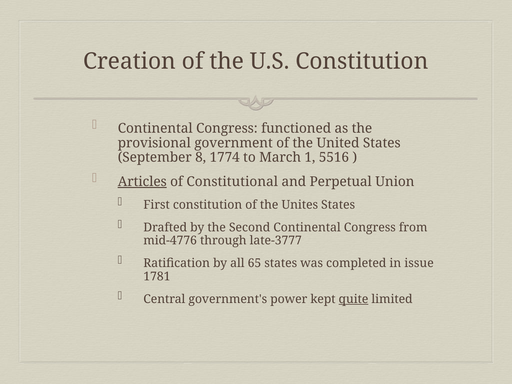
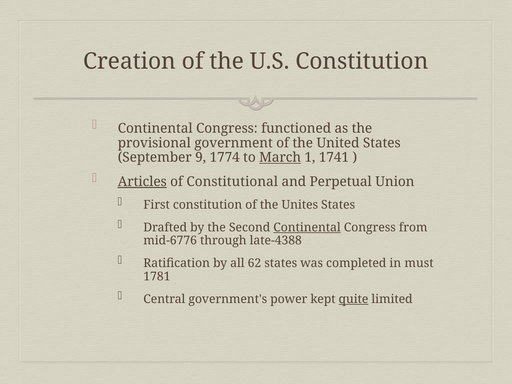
8: 8 -> 9 (201, 158)
March underline: none -> present (280, 158)
5516: 5516 -> 1741 (334, 158)
Continental underline: none -> present (307, 228)
mid-4776: mid-4776 -> mid-6776 (170, 241)
late-3777: late-3777 -> late-4388 (276, 241)
65: 65 -> 62 (254, 263)
issue: issue -> must (419, 263)
